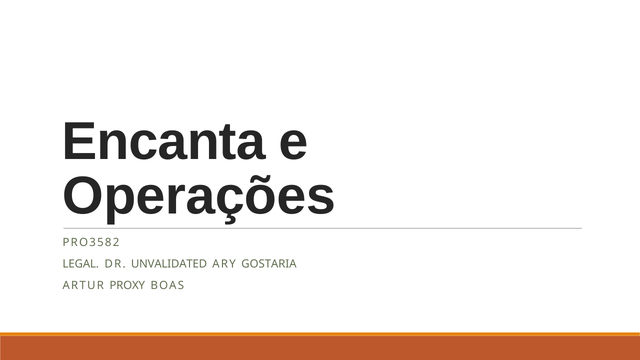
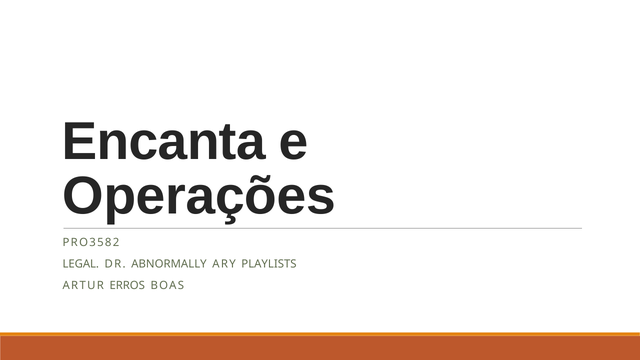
UNVALIDATED: UNVALIDATED -> ABNORMALLY (169, 264)
GOSTARIA: GOSTARIA -> PLAYLISTS (269, 264)
PROXY: PROXY -> ERROS (127, 286)
